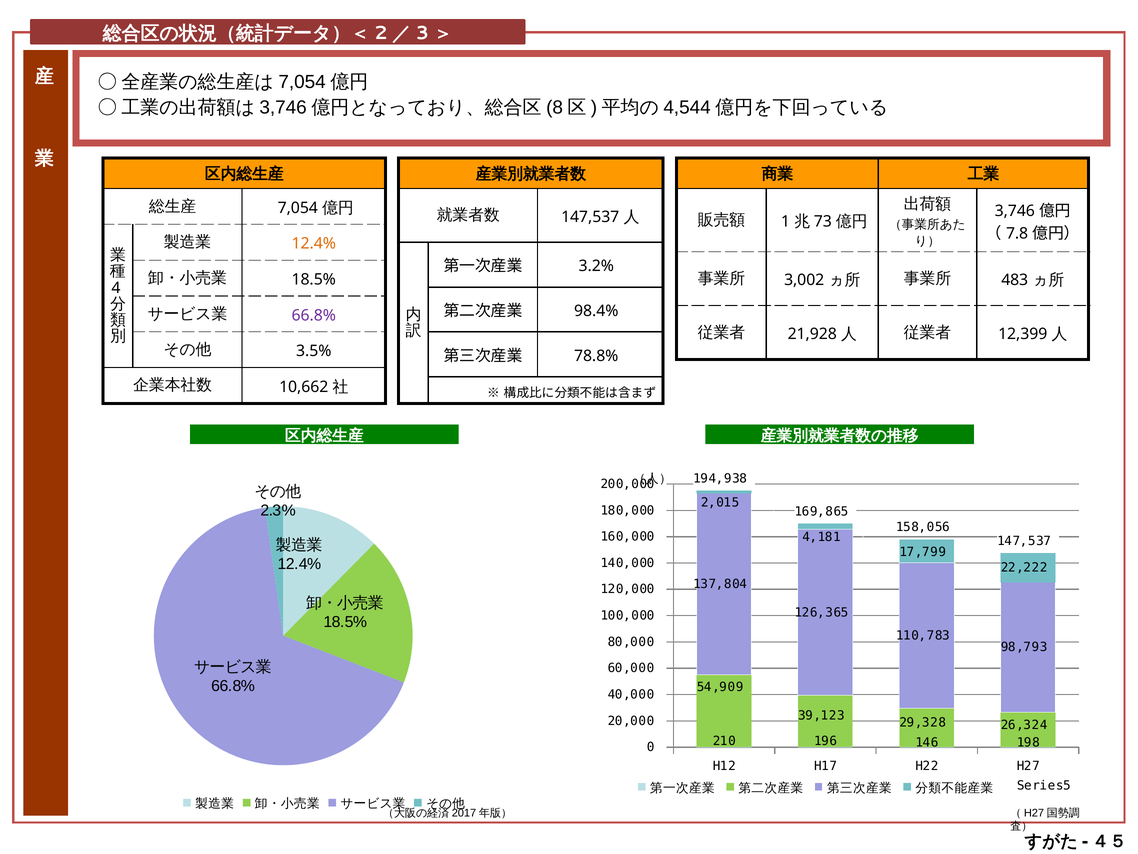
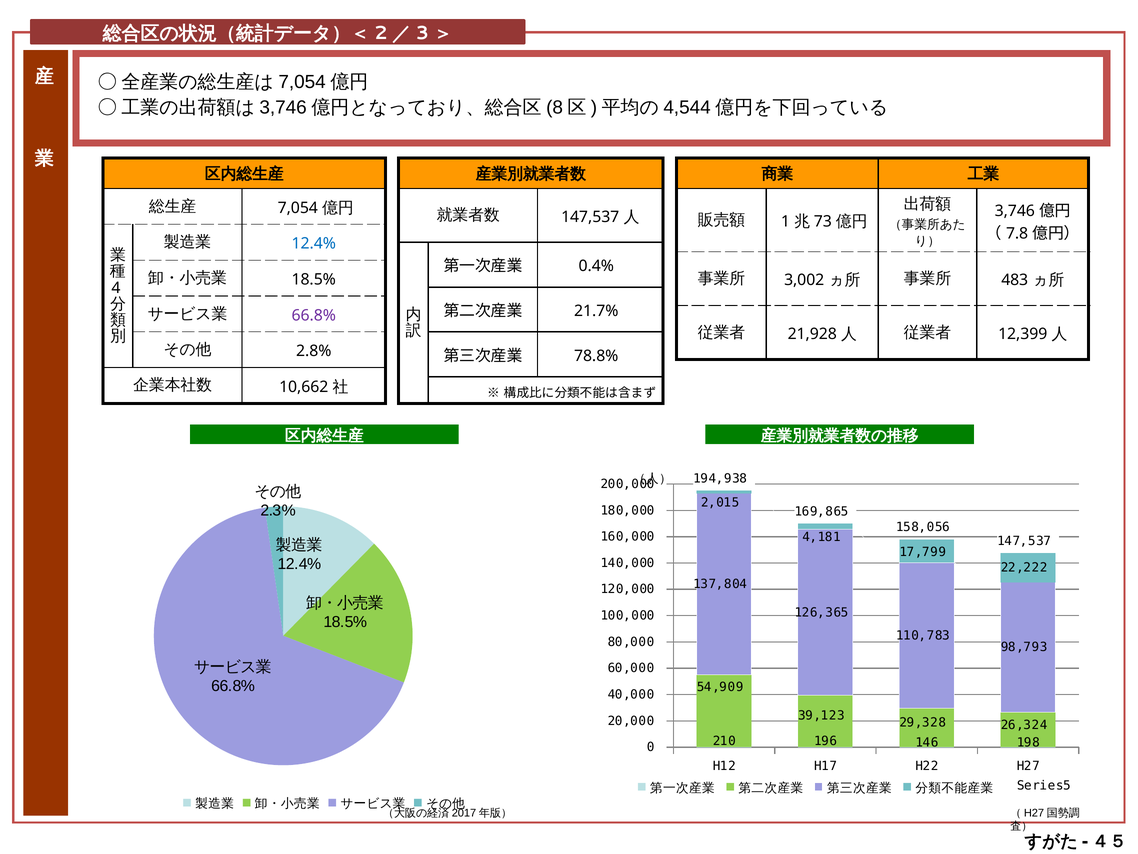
12.4% colour: orange -> blue (314, 244)
3.2%: 3.2% -> 0.4% (596, 266)
98.4%: 98.4% -> 21.7% (596, 311)
3.5%: 3.5% -> 2.8% (314, 351)
